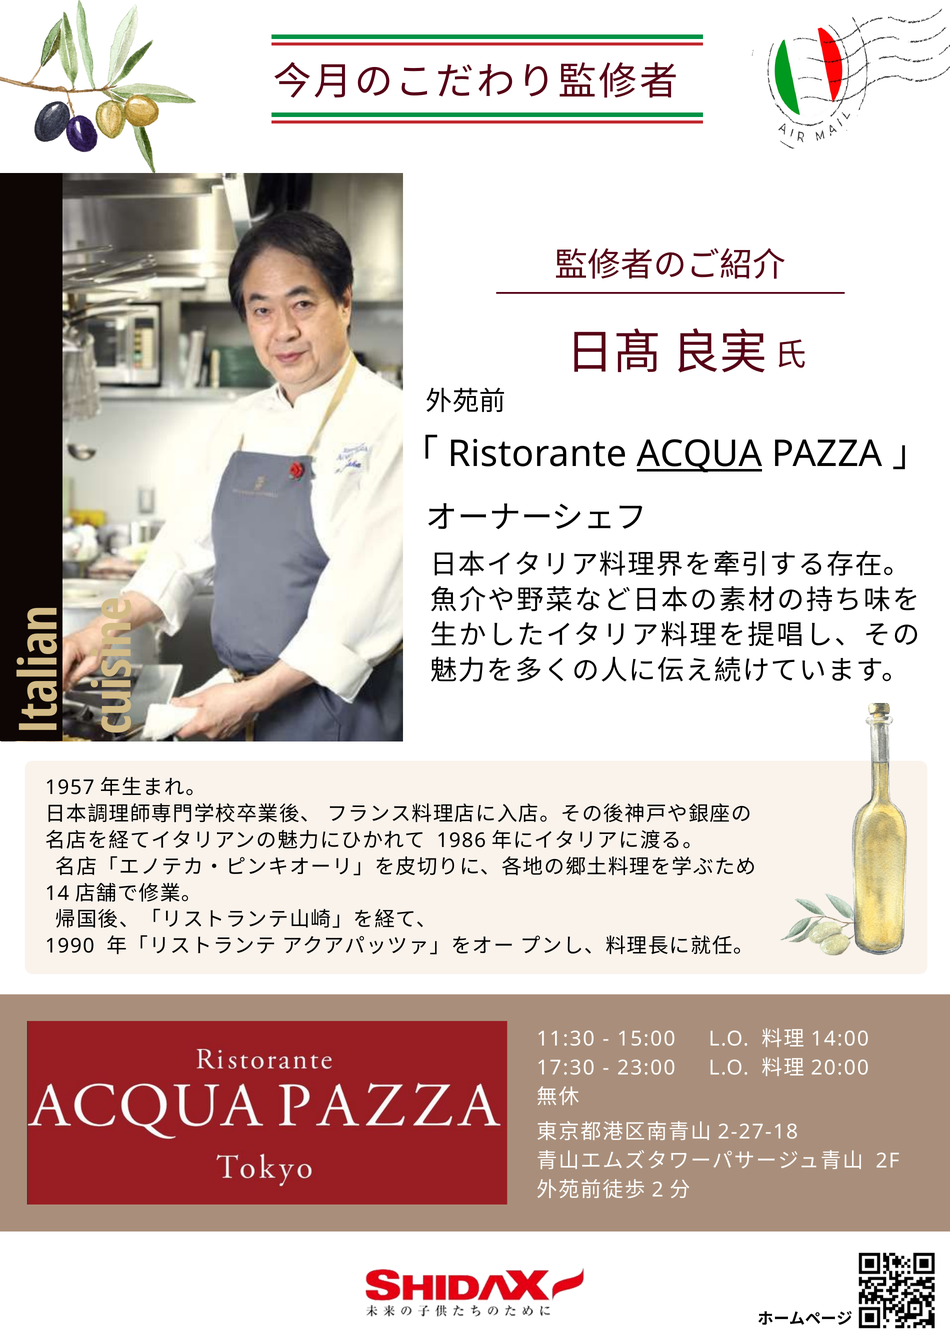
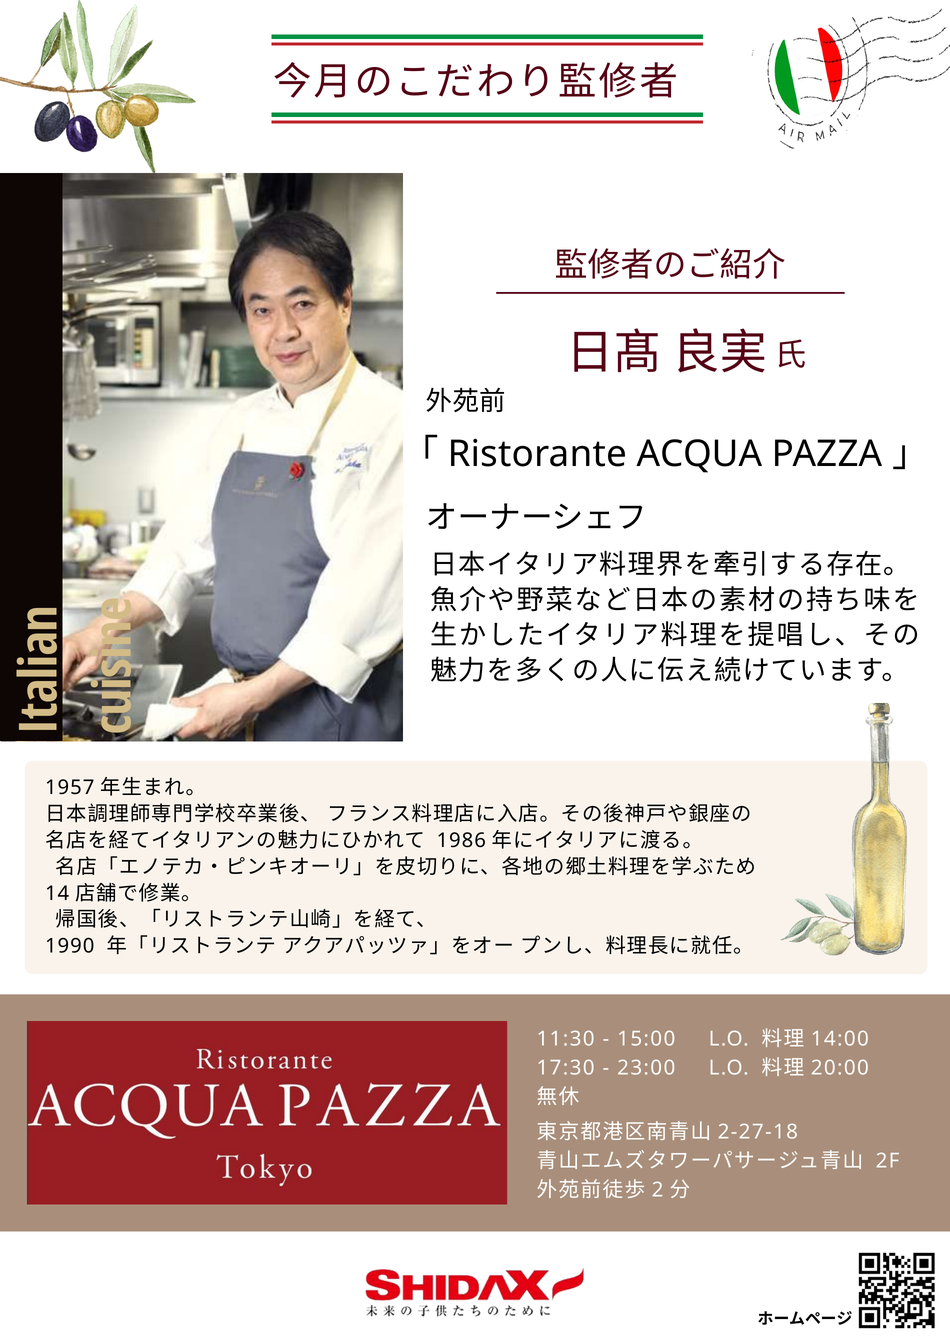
ACQUA underline: present -> none (700, 454)
